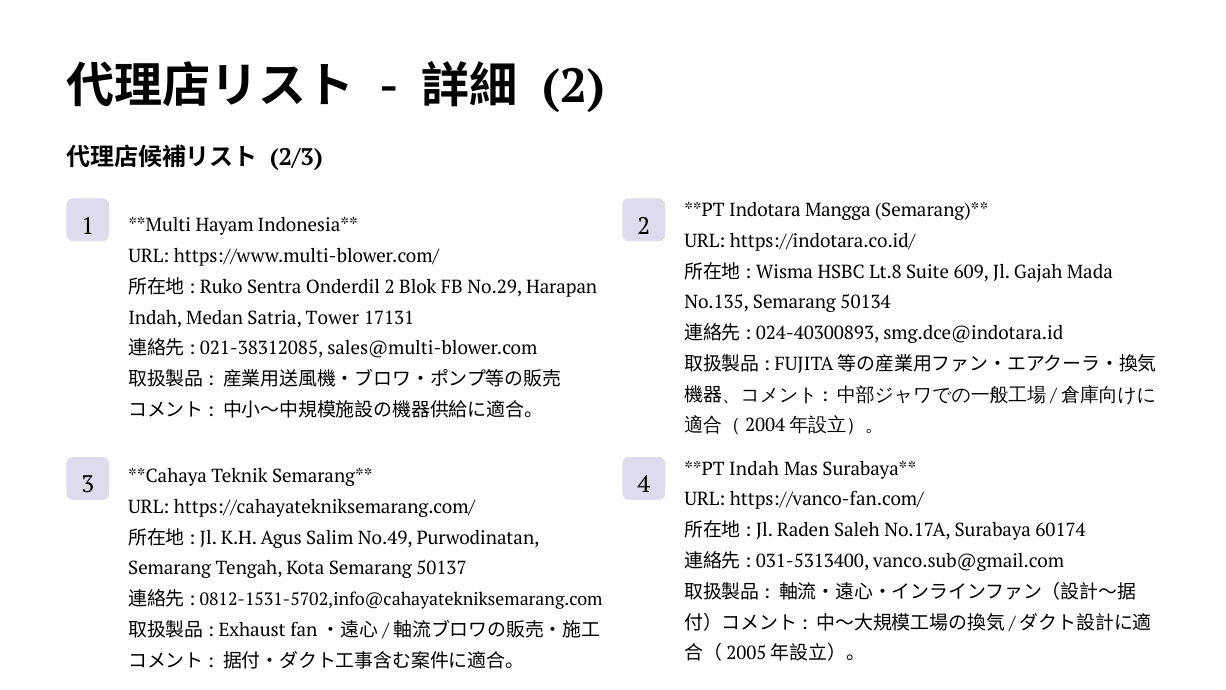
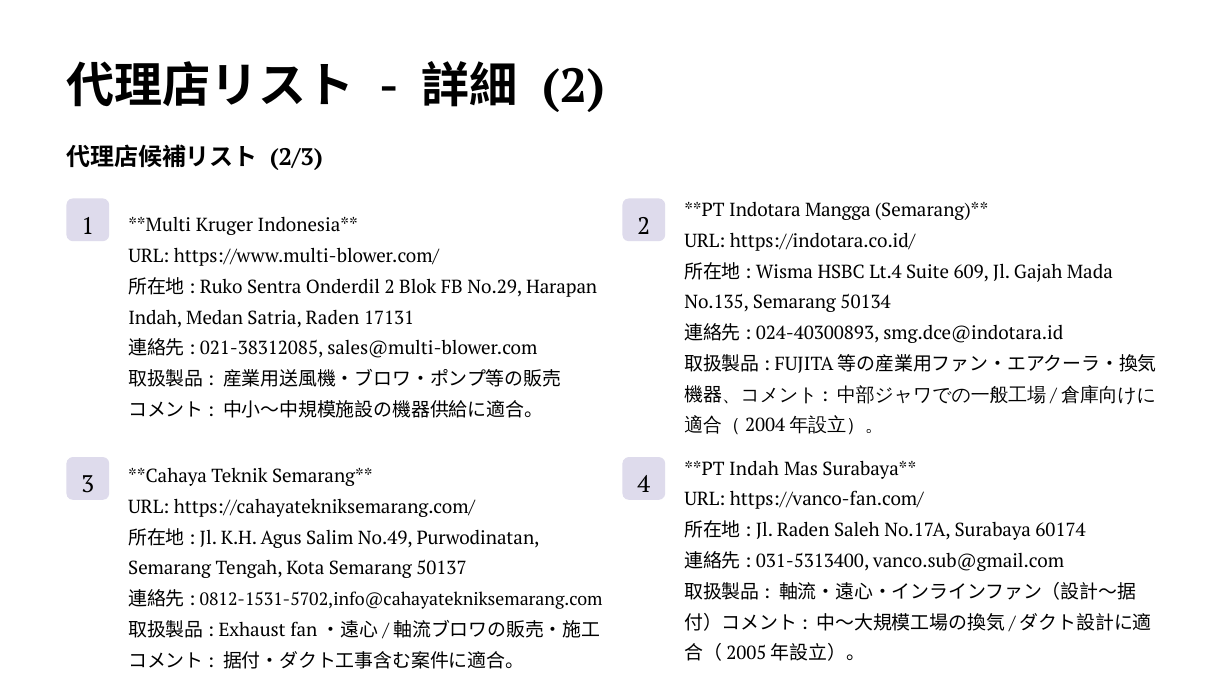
Hayam: Hayam -> Kruger (225, 225)
Lt.8: Lt.8 -> Lt.4 (886, 272)
Satria Tower: Tower -> Raden (332, 318)
